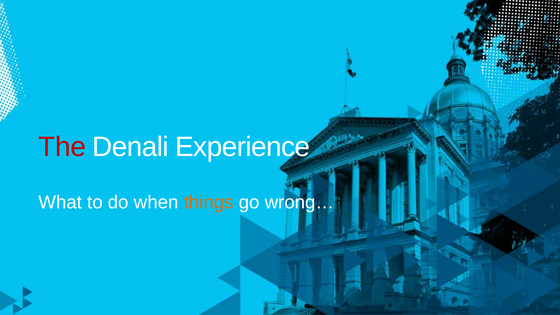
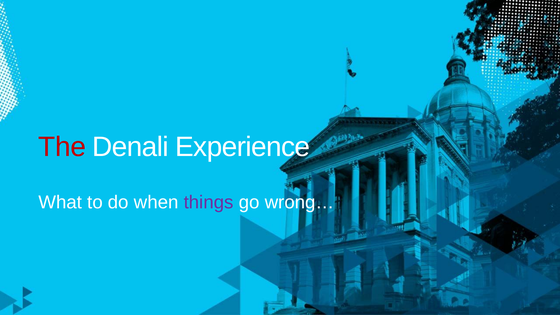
things colour: orange -> purple (209, 203)
